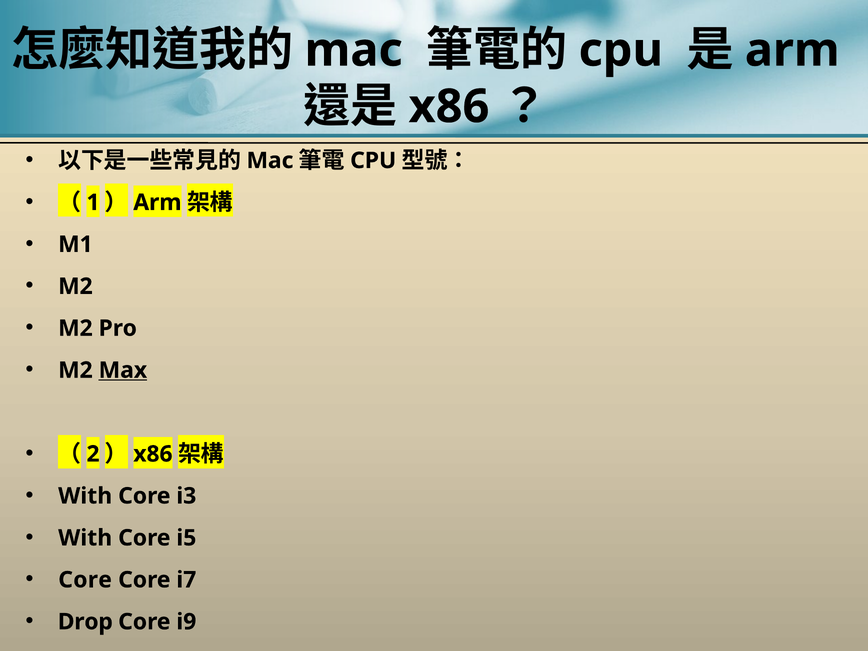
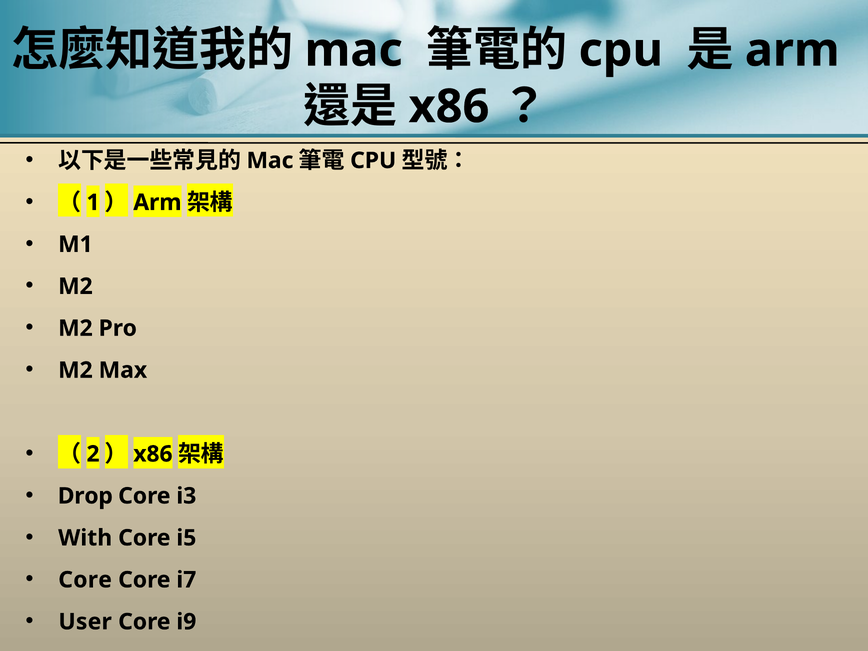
Max underline: present -> none (123, 370)
With: With -> Drop (85, 496)
Drop: Drop -> User (85, 622)
